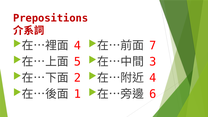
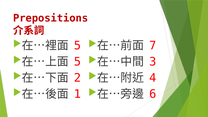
4: 4 -> 5 (78, 45)
